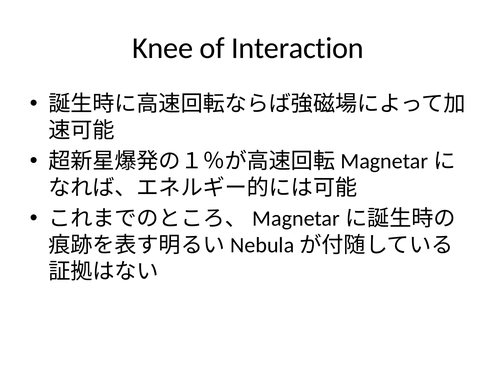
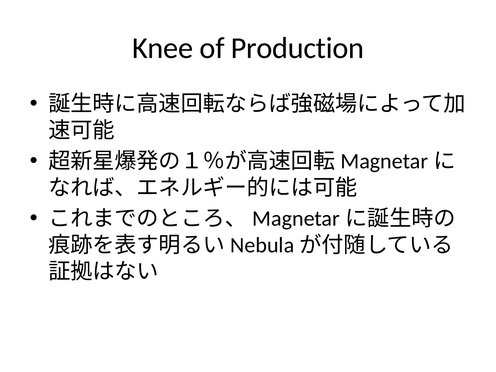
Interaction: Interaction -> Production (297, 48)
